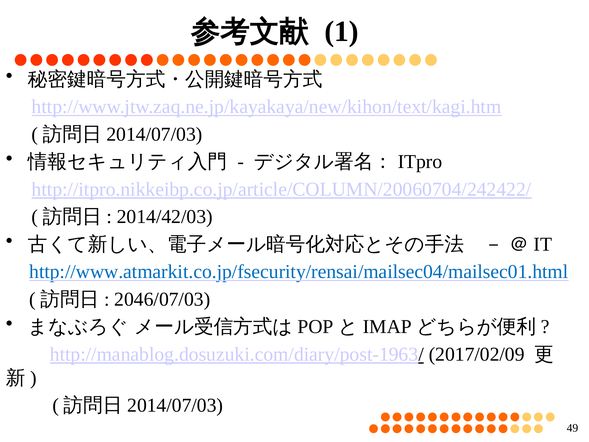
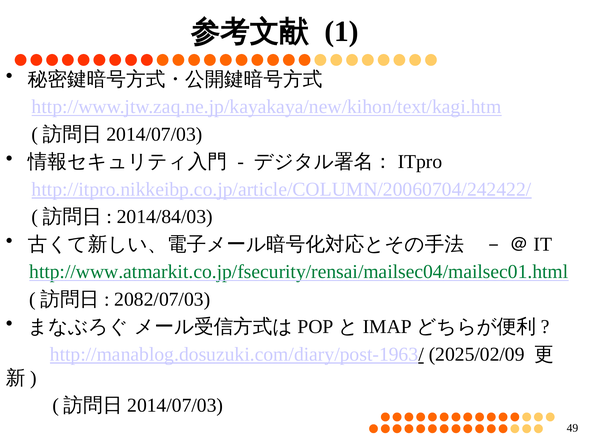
2014/42/03: 2014/42/03 -> 2014/84/03 (165, 217)
http://www.atmarkit.co.jp/fsecurity/rensai/mailsec04/mailsec01.html colour: blue -> green (299, 272)
2046/07/03: 2046/07/03 -> 2082/07/03 (162, 299)
2017/02/09: 2017/02/09 -> 2025/02/09 (477, 354)
